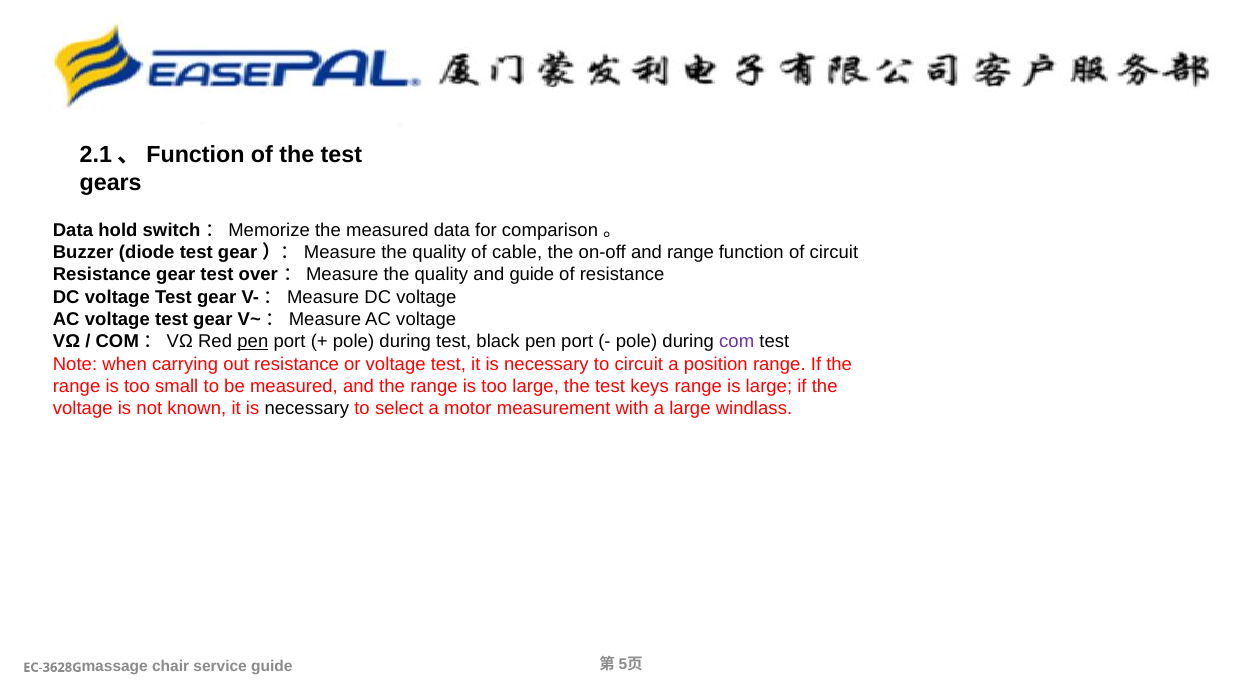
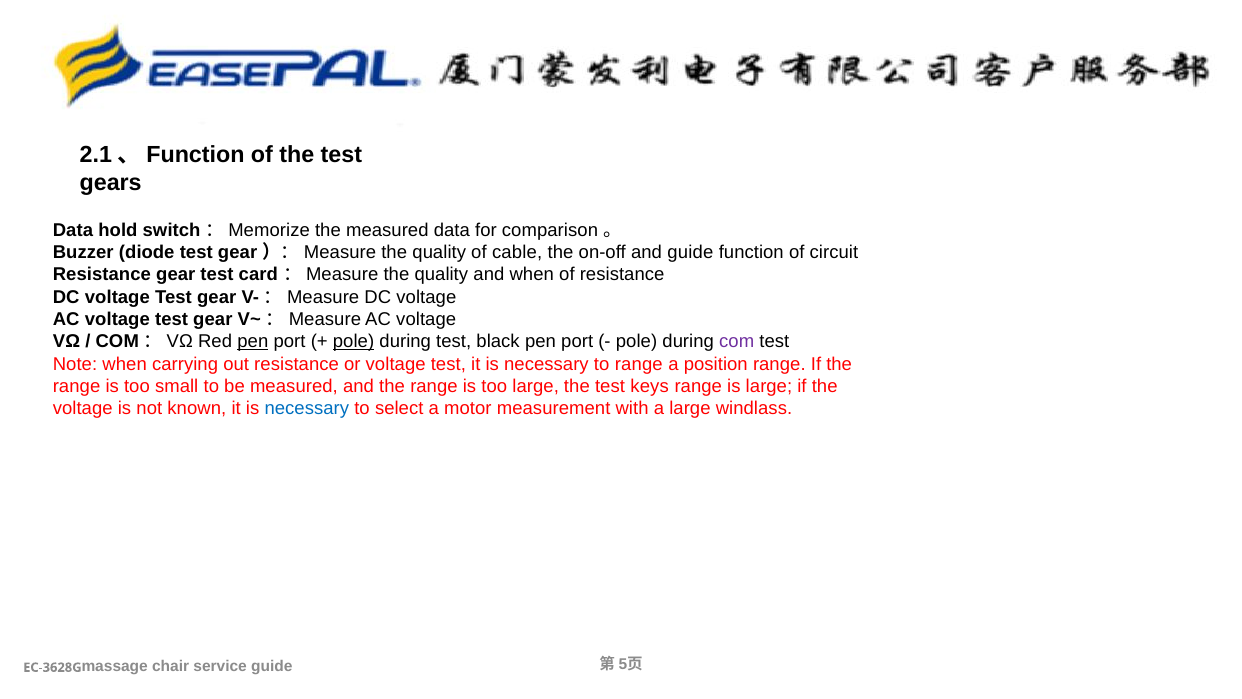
and range: range -> guide (690, 252)
over: over -> card (258, 275)
and guide: guide -> when (532, 275)
pole underline: none -> present (354, 341)
to circuit: circuit -> range (639, 364)
necessary colour: black -> blue (307, 408)
